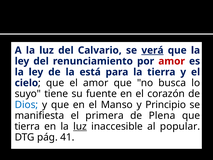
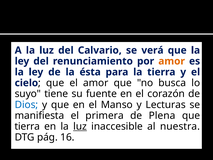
verá underline: present -> none (152, 50)
amor colour: red -> orange (172, 61)
está: está -> ésta (90, 72)
Principio: Principio -> Lecturas (166, 105)
popular: popular -> nuestra (180, 126)
41: 41 -> 16 (67, 137)
